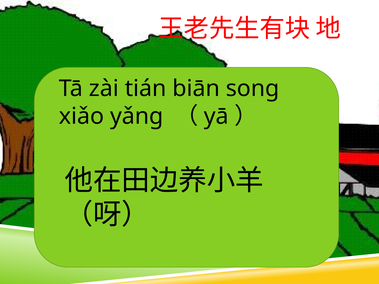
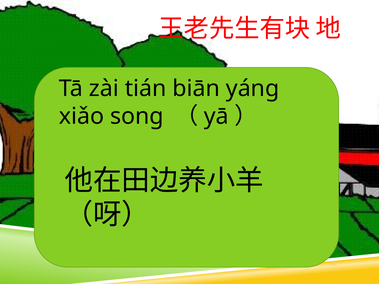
song: song -> yáng (253, 89)
yǎng: yǎng -> song (137, 116)
